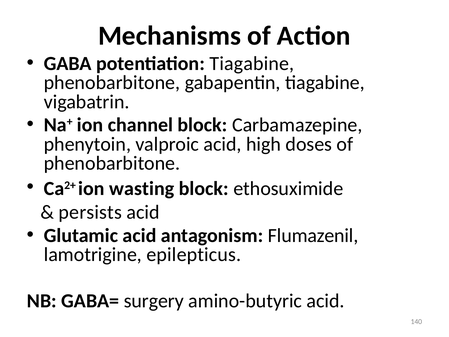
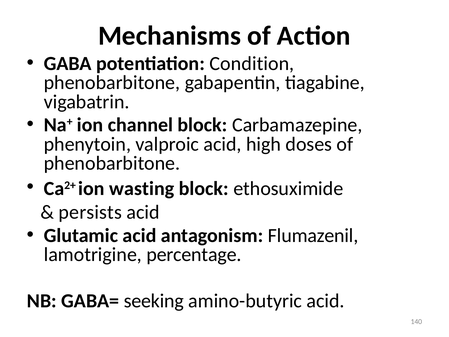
potentiation Tiagabine: Tiagabine -> Condition (252, 63)
epilepticus: epilepticus -> percentage (194, 254)
surgery: surgery -> seeking (154, 301)
